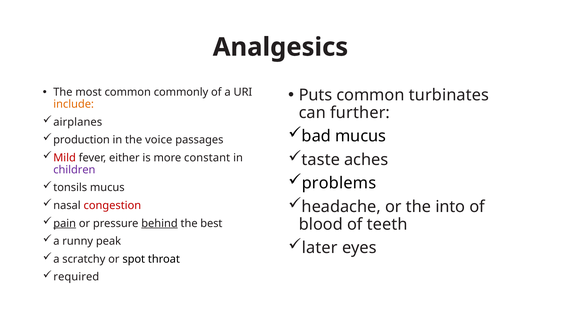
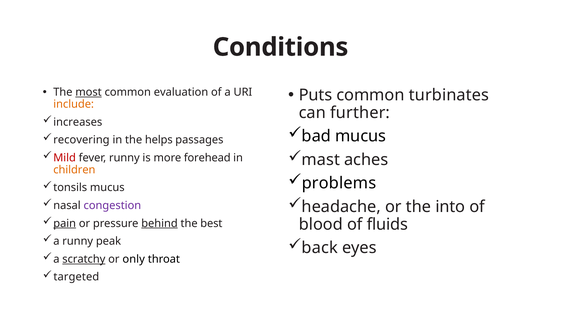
Analgesics: Analgesics -> Conditions (281, 47)
most underline: none -> present (89, 92)
commonly: commonly -> evaluation (181, 92)
airplanes: airplanes -> increases (78, 122)
production: production -> recovering (81, 140)
voice: voice -> helps (159, 140)
taste: taste -> mast (321, 159)
fever either: either -> runny (124, 158)
constant: constant -> forehead (207, 158)
children colour: purple -> orange (74, 170)
congestion colour: red -> purple (112, 205)
teeth: teeth -> fluids (387, 224)
later: later -> back (320, 248)
scratchy underline: none -> present (84, 259)
spot: spot -> only (134, 259)
required: required -> targeted (76, 277)
